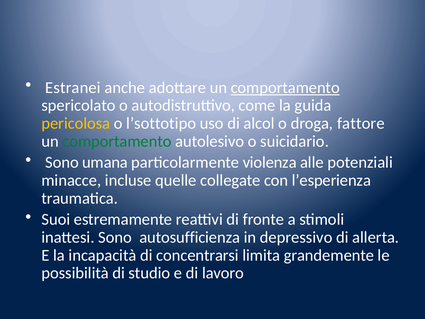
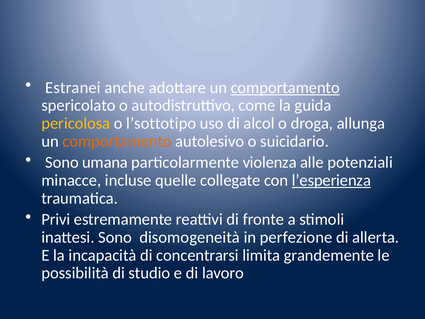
fattore: fattore -> allunga (361, 123)
comportamento colour: green -> orange (117, 141)
l’esperienza underline: none -> present (331, 180)
Suoi: Suoi -> Privi (56, 219)
autosufficienza: autosufficienza -> disomogeneità (190, 237)
depressivo: depressivo -> perfezione (296, 237)
